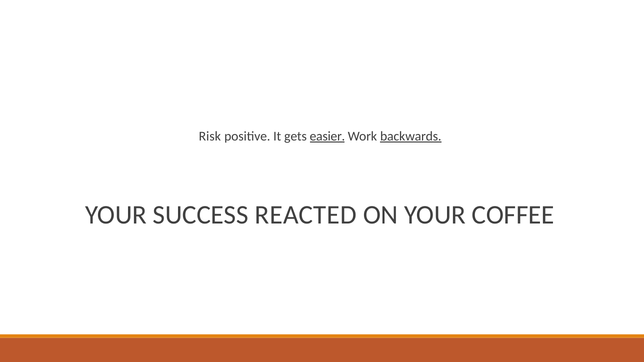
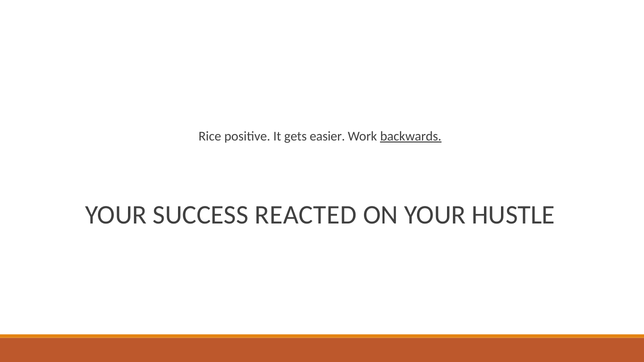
Risk: Risk -> Rice (210, 136)
easier underline: present -> none (327, 136)
COFFEE: COFFEE -> HUSTLE (513, 215)
